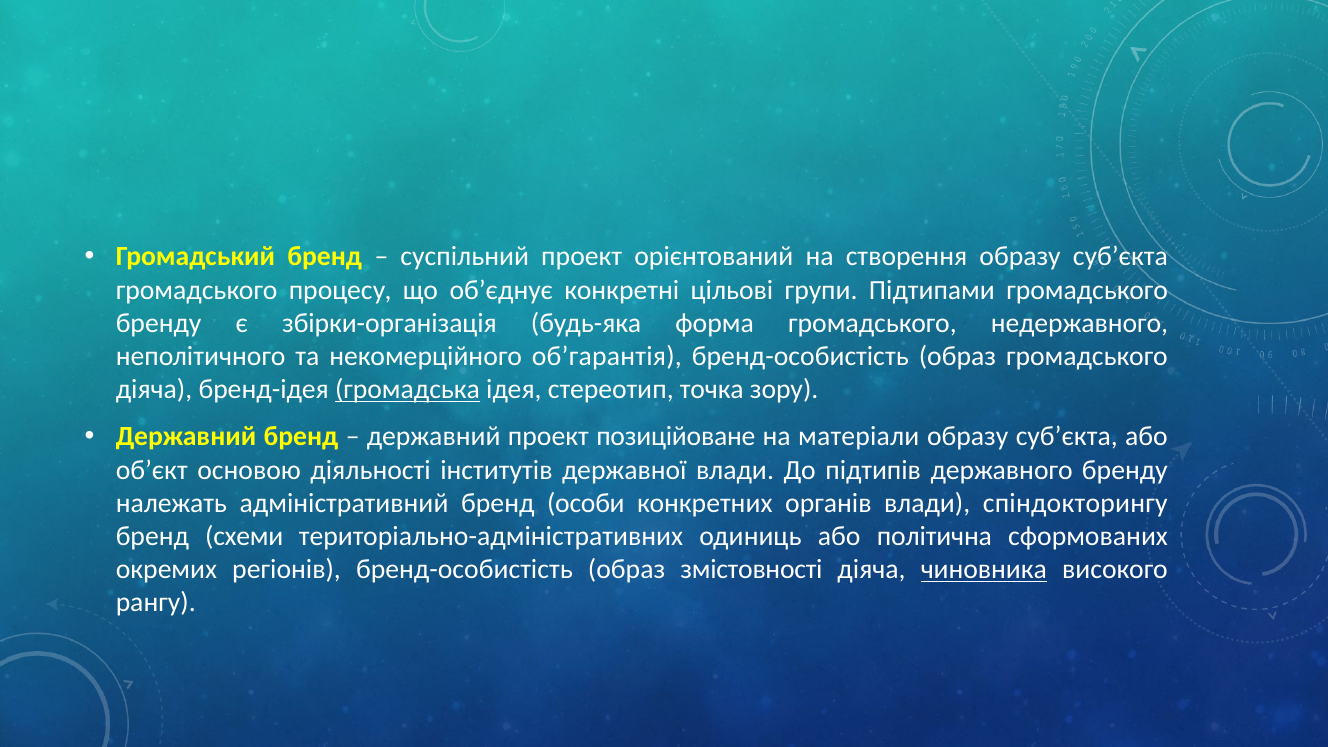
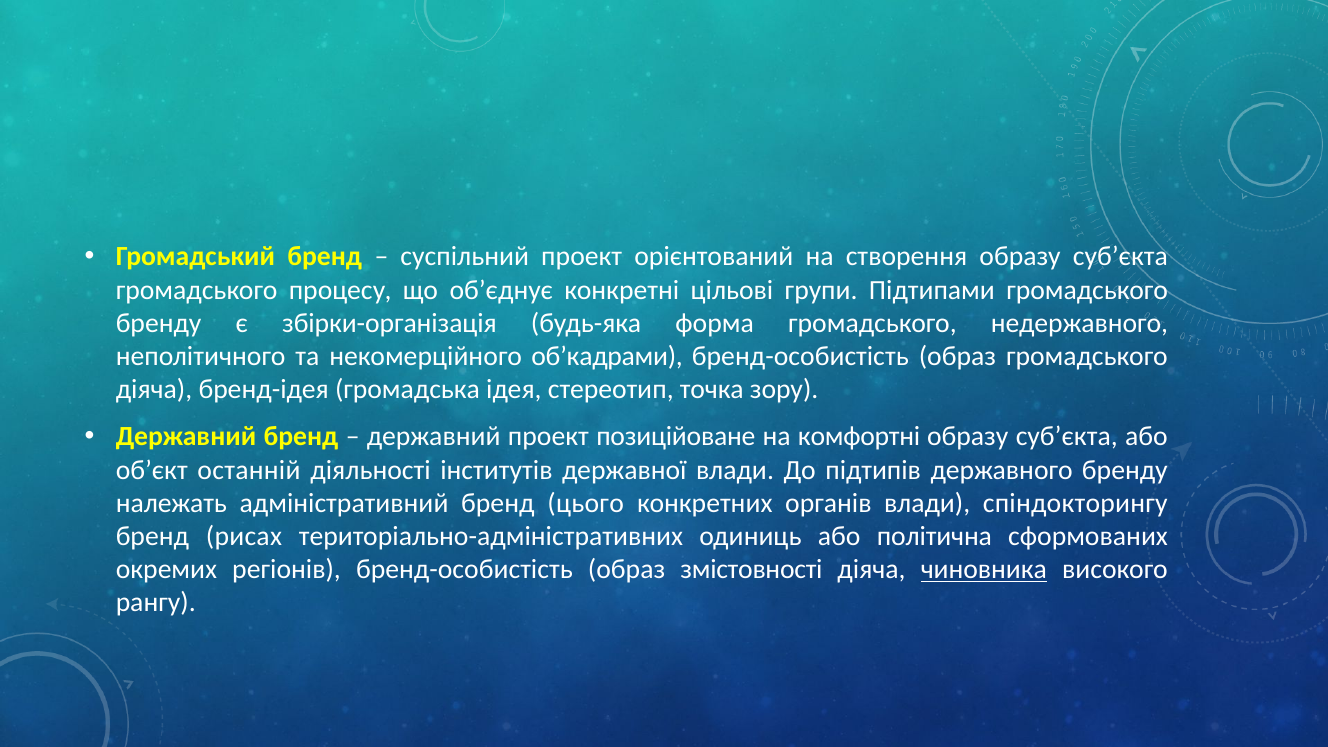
об’гарантія: об’гарантія -> об’кадрами (607, 356)
громадська underline: present -> none (408, 390)
матеріали: матеріали -> комфортні (859, 437)
основою: основою -> останній (249, 470)
особи: особи -> цього (586, 503)
схеми: схеми -> рисах (244, 536)
